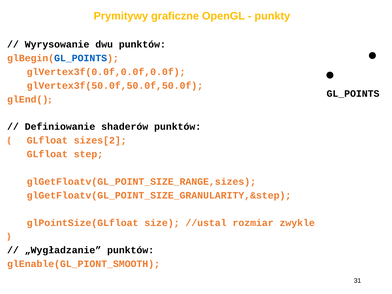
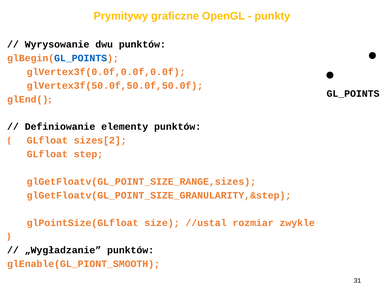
shaderów: shaderów -> elementy (125, 127)
